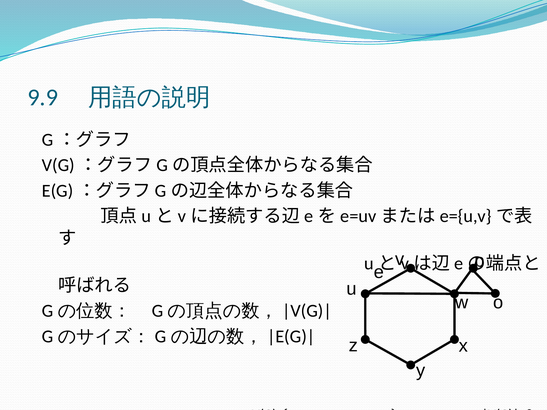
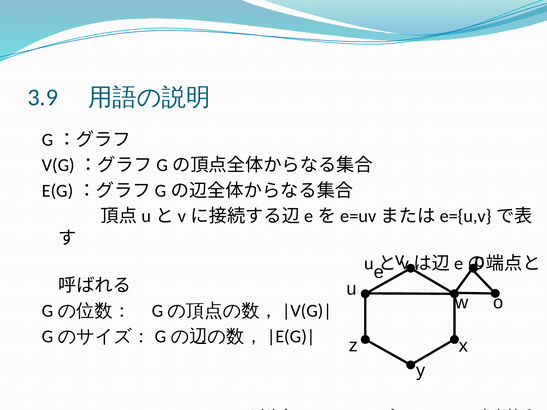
9.9: 9.9 -> 3.9 (43, 98)
